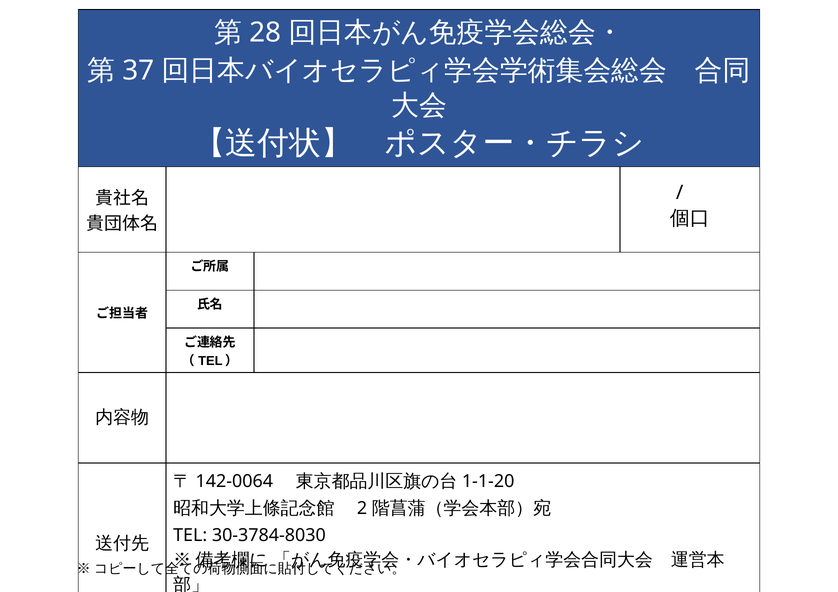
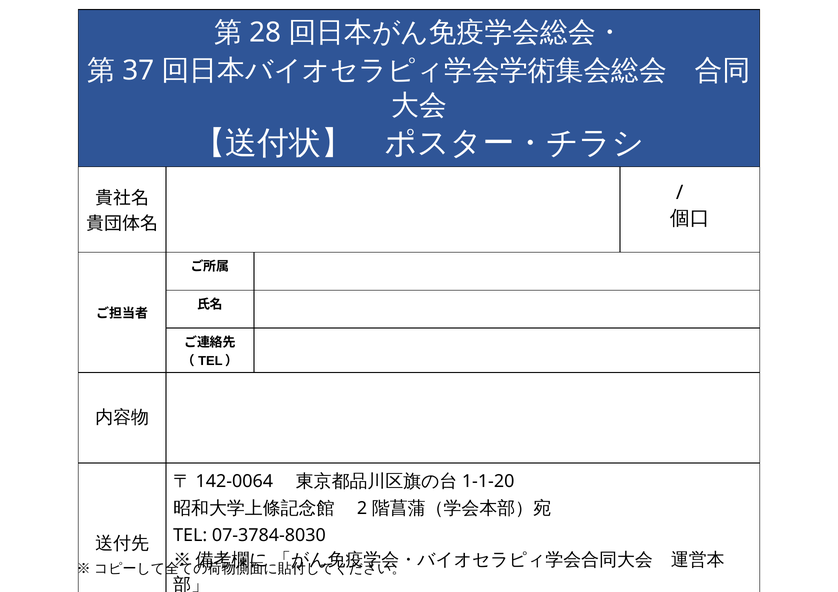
30-3784-8030: 30-3784-8030 -> 07-3784-8030 (269, 536)
